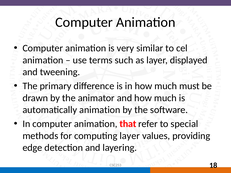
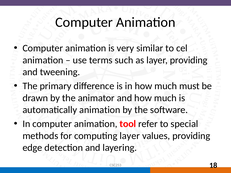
layer displayed: displayed -> providing (189, 60)
that: that -> tool (128, 124)
